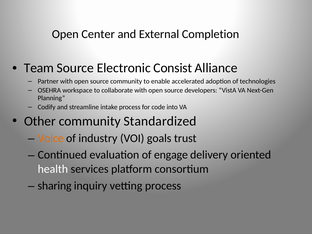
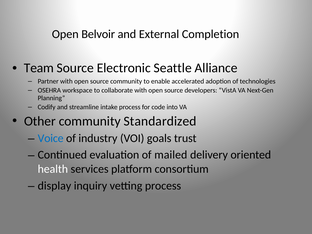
Center: Center -> Belvoir (98, 34)
Consist: Consist -> Seattle (173, 68)
Voice colour: orange -> blue (51, 138)
engage: engage -> mailed (171, 155)
sharing: sharing -> display (54, 186)
